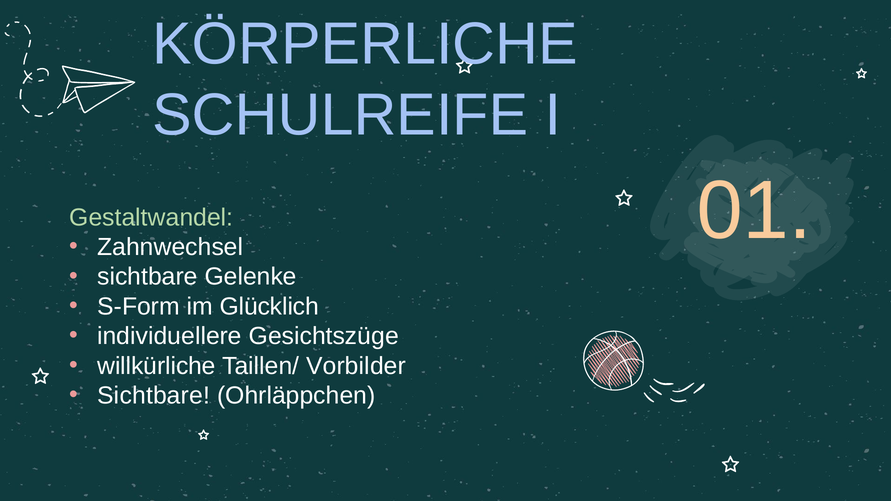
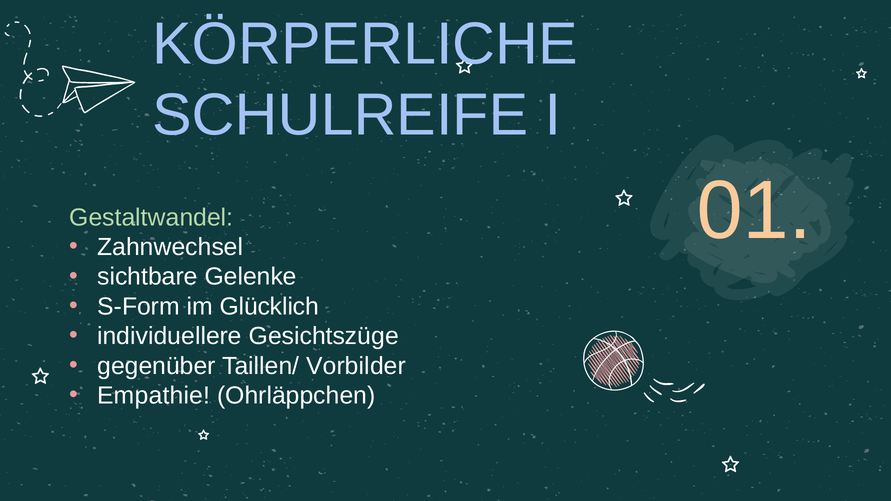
willkürliche: willkürliche -> gegenüber (156, 366)
Sichtbare: Sichtbare -> Empathie (154, 396)
